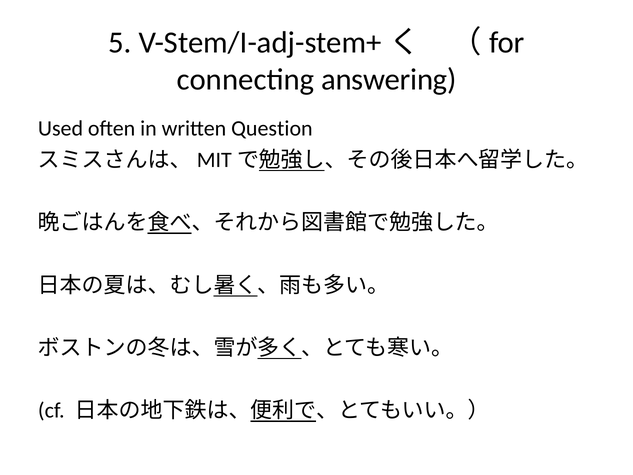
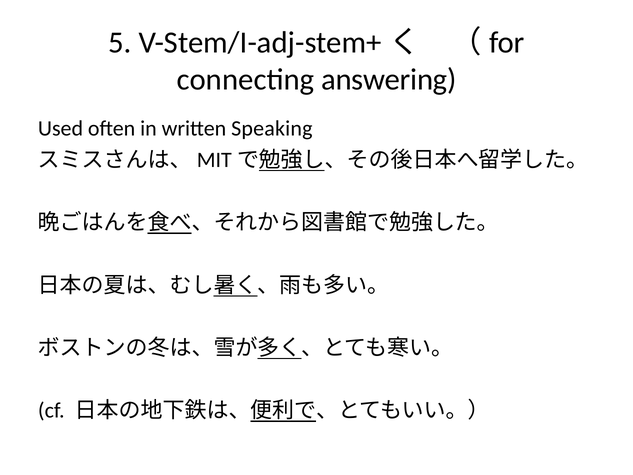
Question: Question -> Speaking (272, 129)
